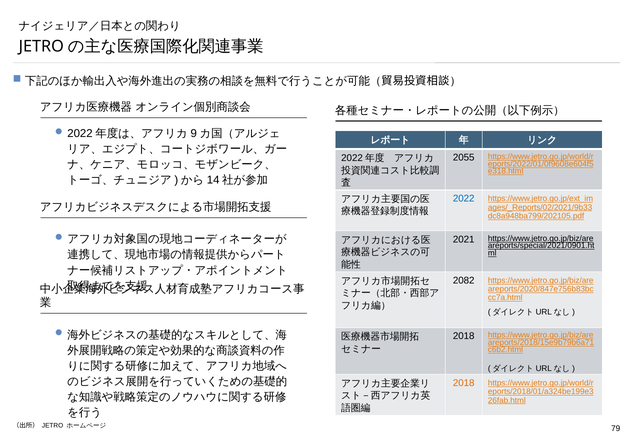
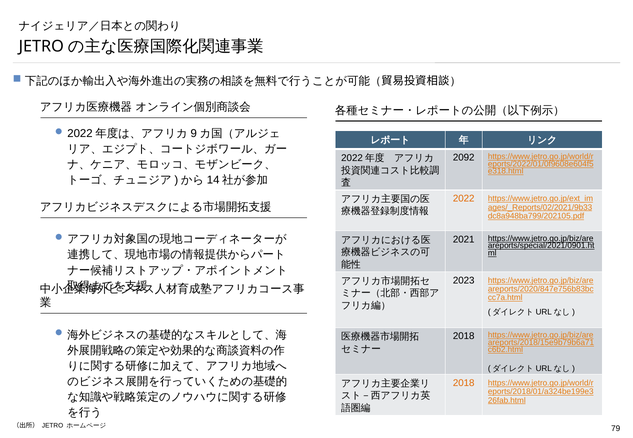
2055: 2055 -> 2092 (464, 158)
2022 colour: blue -> orange (464, 199)
2082: 2082 -> 2023 (464, 280)
